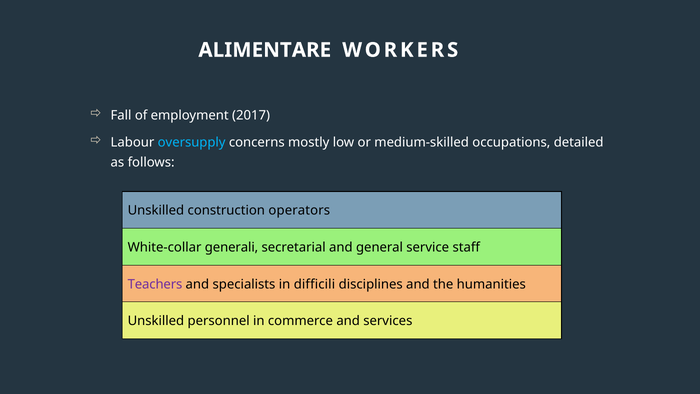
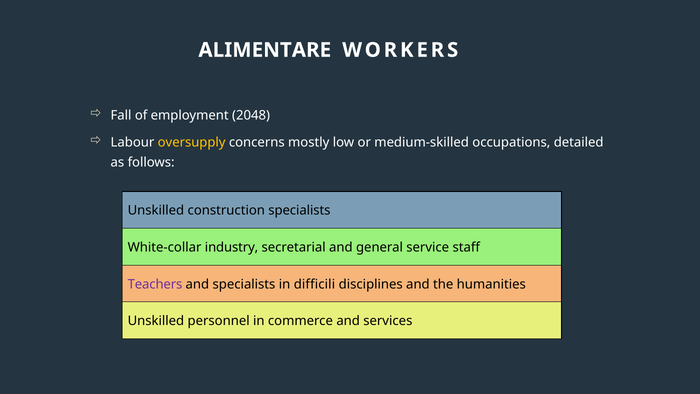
2017: 2017 -> 2048 (251, 116)
oversupply colour: light blue -> yellow (192, 143)
construction operators: operators -> specialists (299, 211)
generali: generali -> industry (232, 247)
